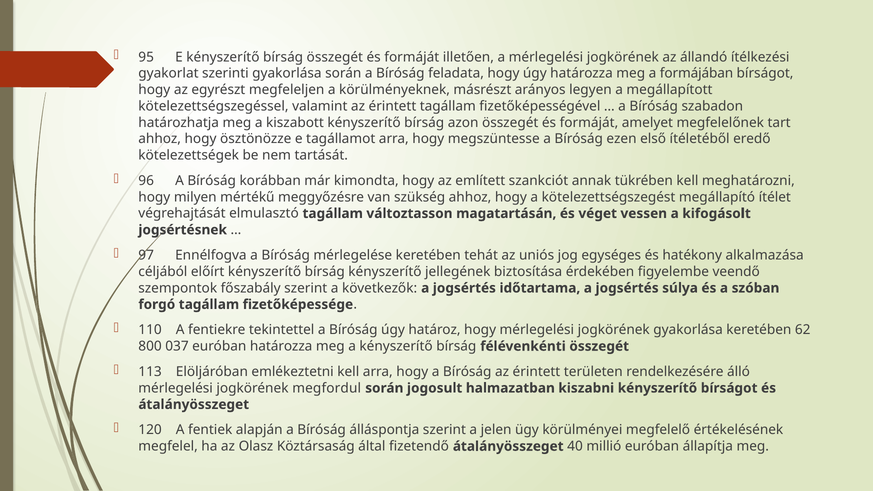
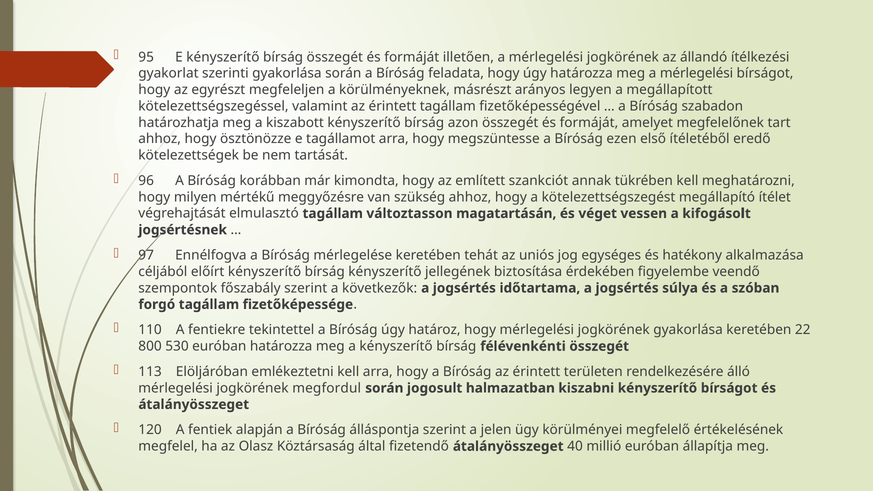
meg a formájában: formájában -> mérlegelési (697, 73)
62: 62 -> 22 (803, 330)
037: 037 -> 530 (177, 346)
